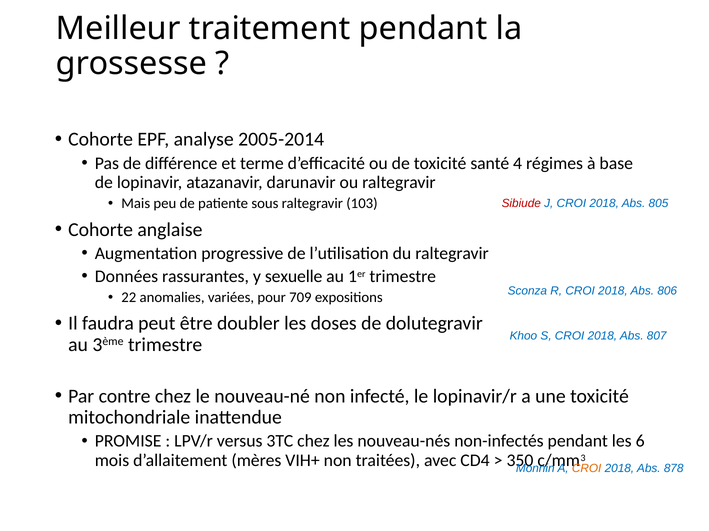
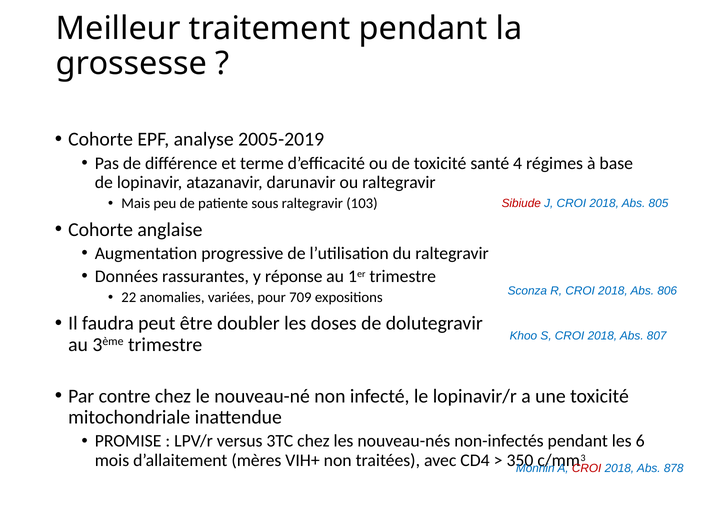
2005-2014: 2005-2014 -> 2005-2019 (281, 140)
sexuelle: sexuelle -> réponse (294, 277)
CROI colour: orange -> red (587, 469)
